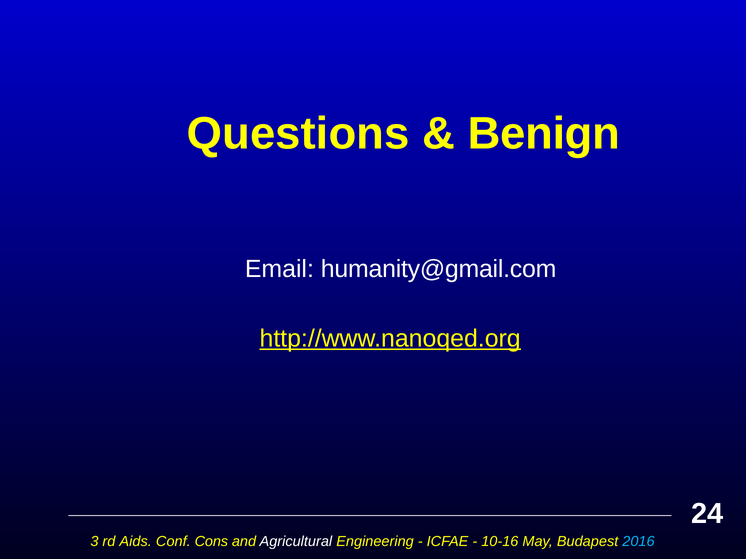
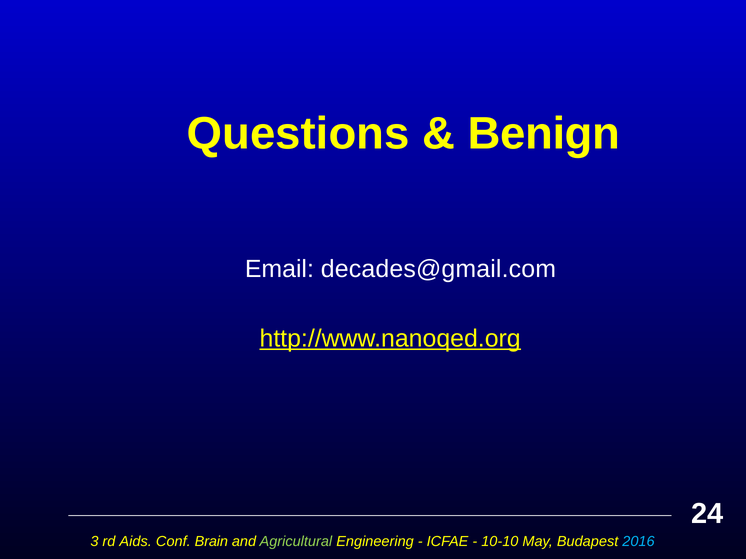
humanity@gmail.com: humanity@gmail.com -> decades@gmail.com (438, 269)
Cons: Cons -> Brain (211, 542)
Agricultural colour: white -> light green (296, 542)
10-16: 10-16 -> 10-10 (500, 542)
